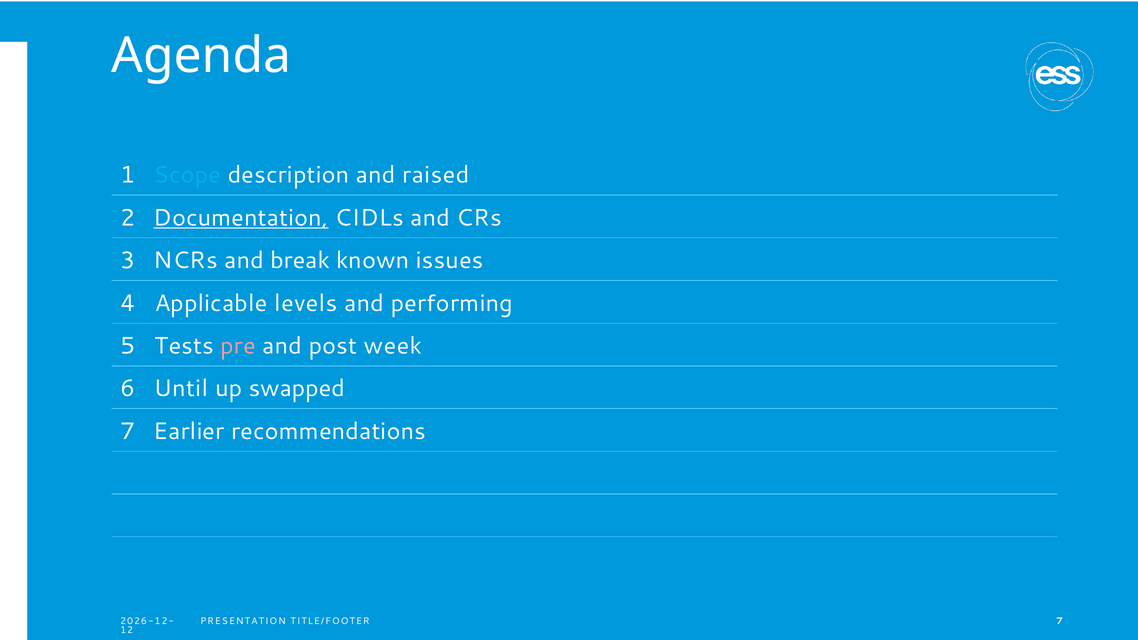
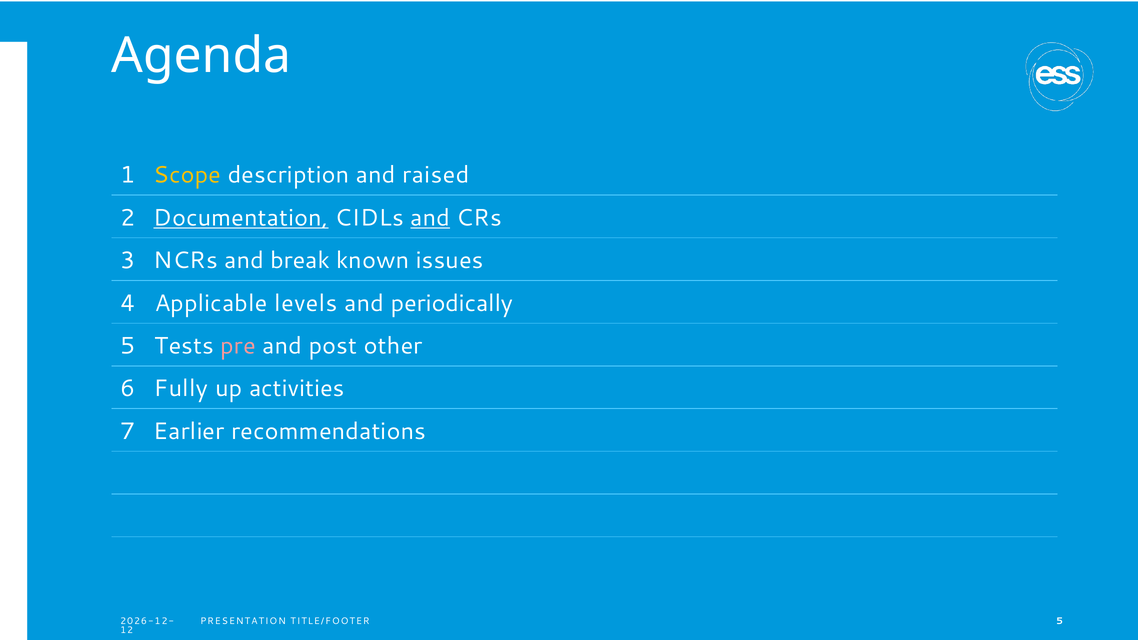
Scope colour: light blue -> yellow (187, 175)
and underline: none -> present (430, 218)
performing: performing -> periodically (452, 303)
week: week -> other (393, 346)
Until: Until -> Fully (181, 389)
swapped: swapped -> activities (297, 389)
TITLE/FOOTER 7: 7 -> 5 (1060, 621)
